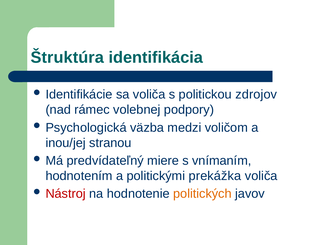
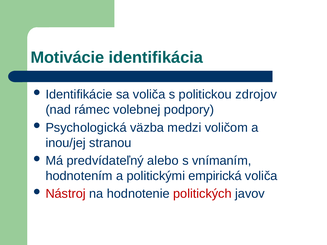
Štruktúra: Štruktúra -> Motivácie (67, 58)
miere: miere -> alebo (163, 161)
prekážka: prekážka -> empirická (215, 176)
politických colour: orange -> red (202, 194)
